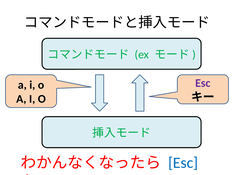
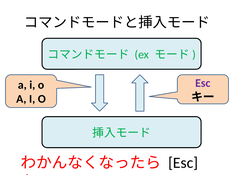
Esc colour: blue -> black (183, 163)
